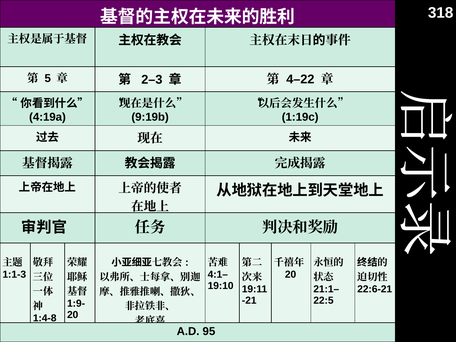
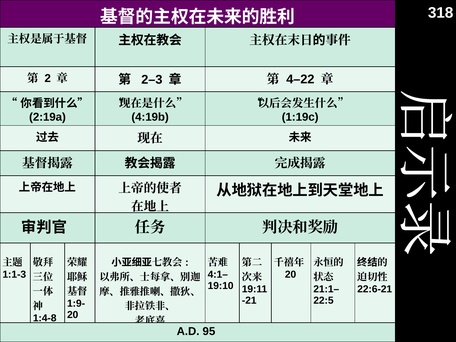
5: 5 -> 2 (48, 78)
4:19a: 4:19a -> 2:19a (47, 117)
9:19b: 9:19b -> 4:19b (150, 117)
